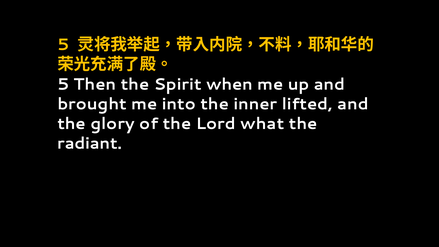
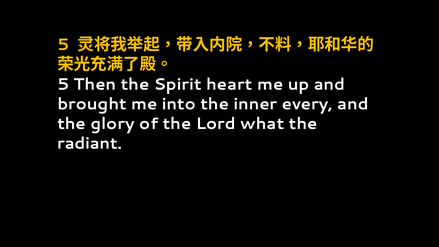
when: when -> heart (229, 84)
lifted: lifted -> every (307, 104)
